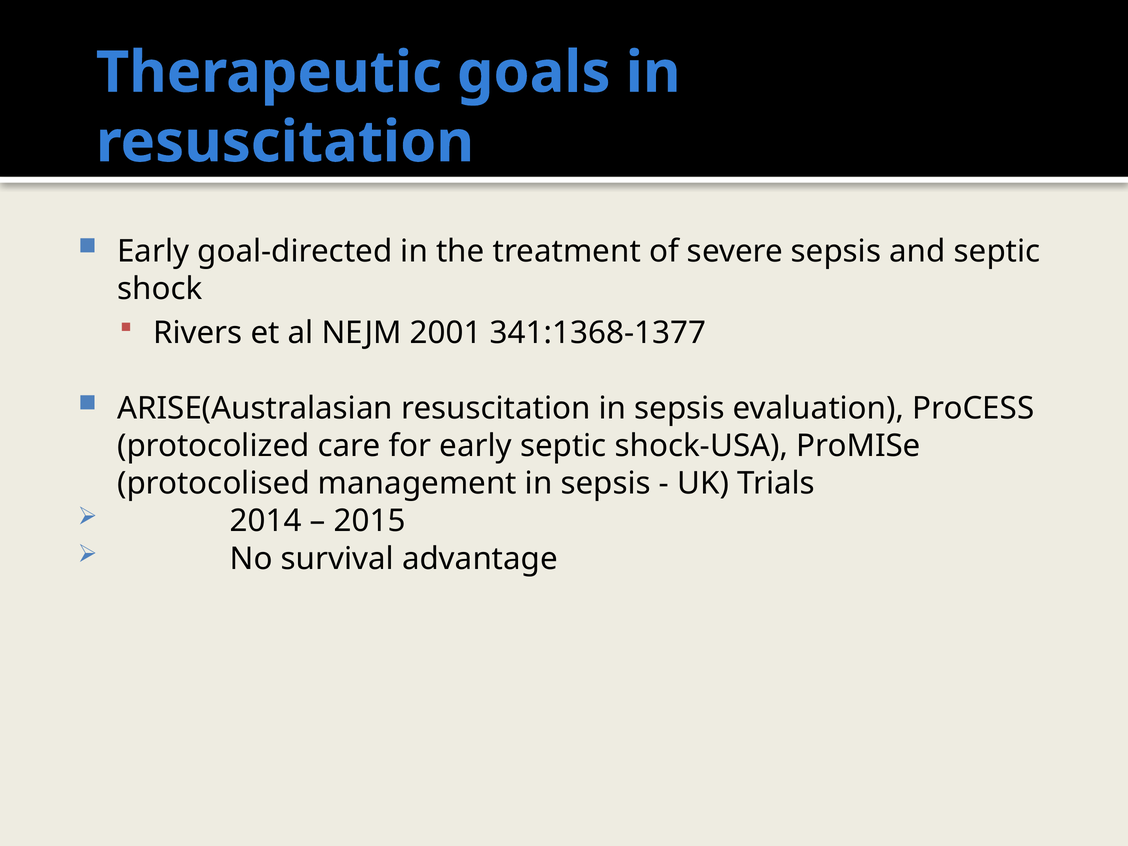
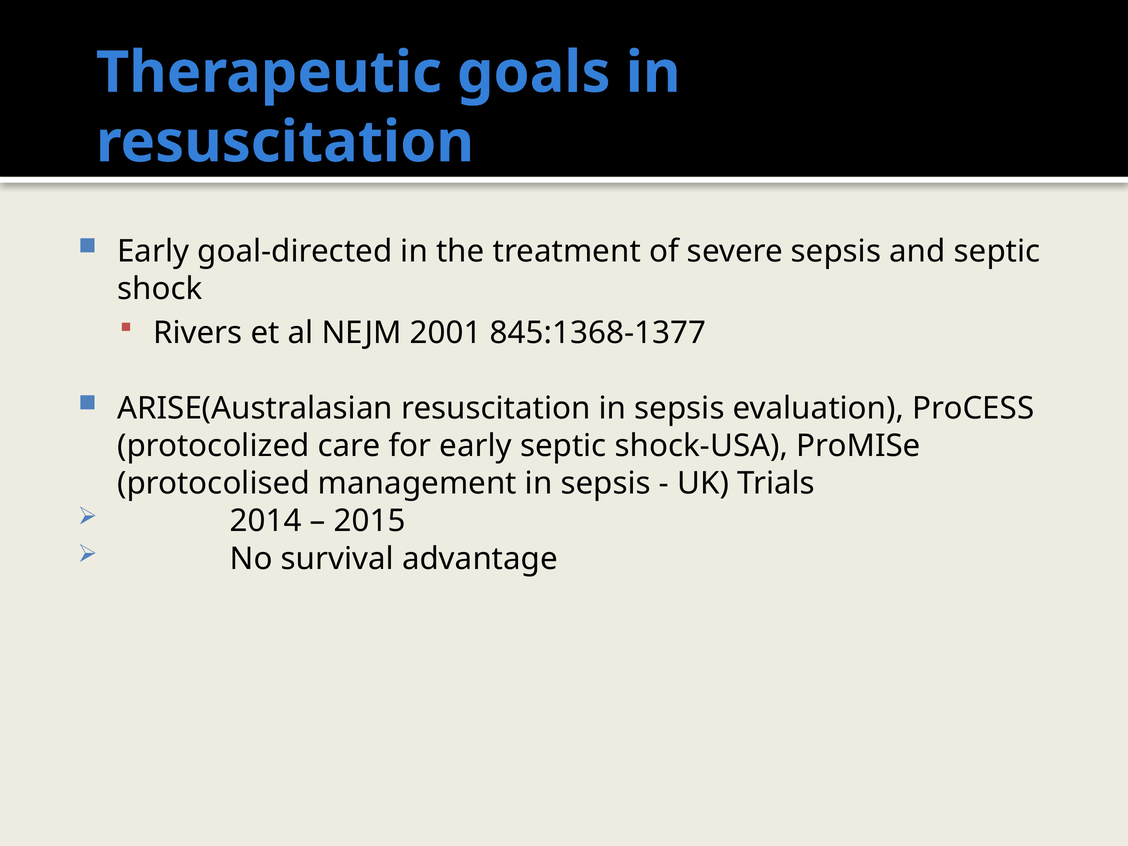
341:1368-1377: 341:1368-1377 -> 845:1368-1377 (598, 333)
